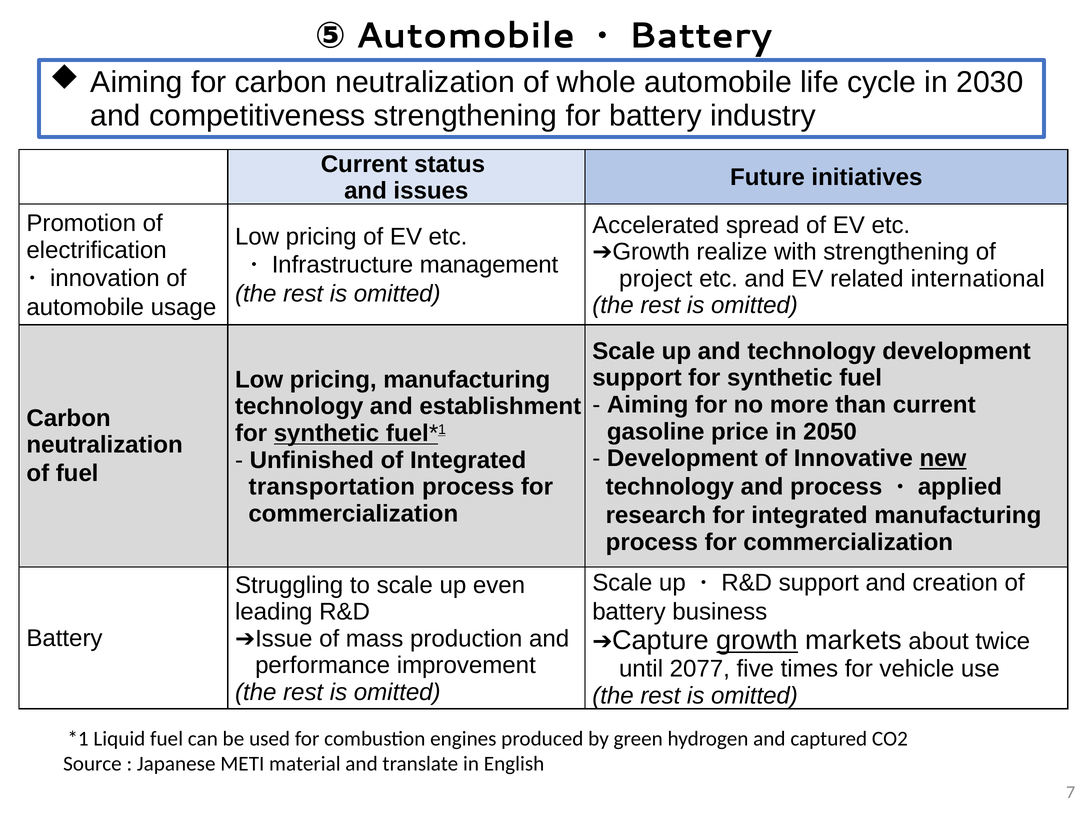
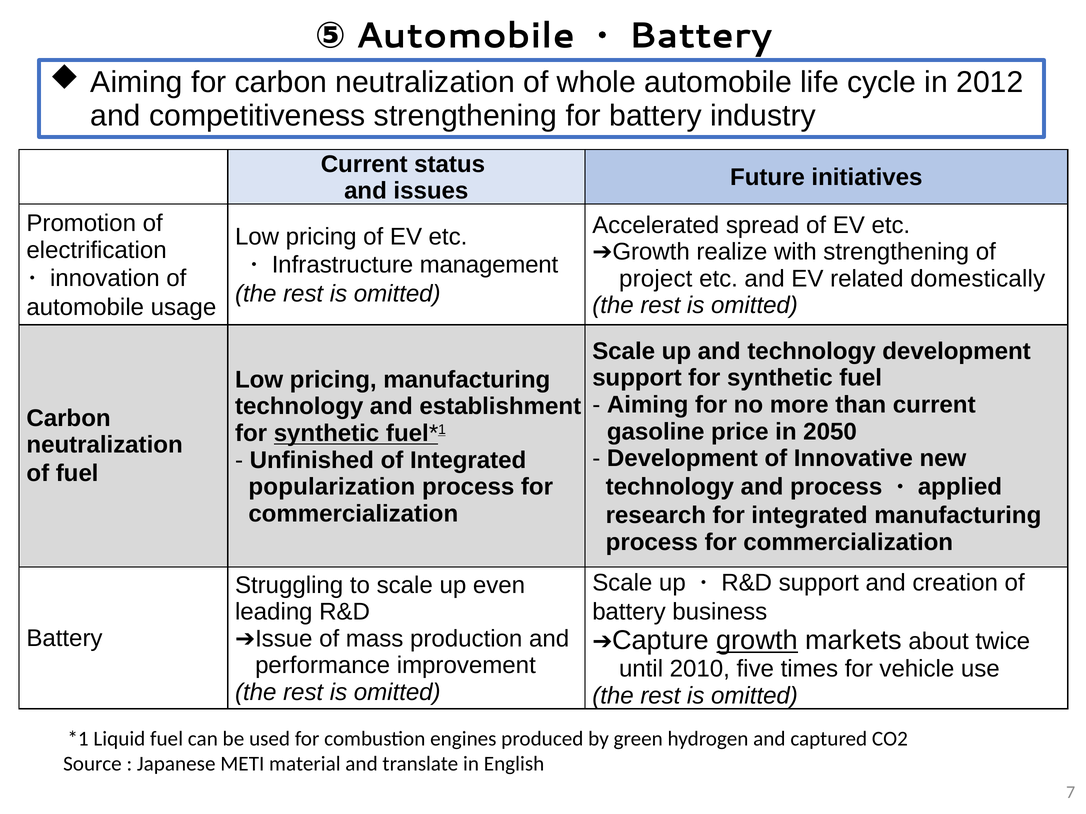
2030: 2030 -> 2012 (990, 83)
international: international -> domestically (978, 279)
new underline: present -> none (943, 459)
transportation: transportation -> popularization (332, 487)
2077: 2077 -> 2010 (700, 669)
